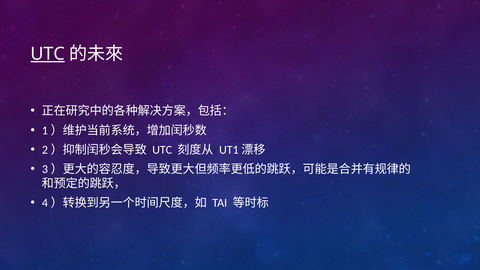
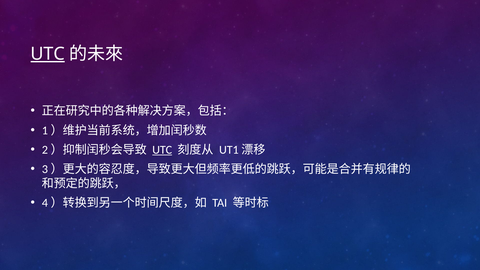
UTC underline: none -> present (162, 150)
